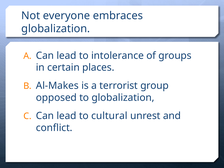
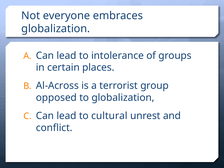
Al-Makes: Al-Makes -> Al-Across (57, 86)
